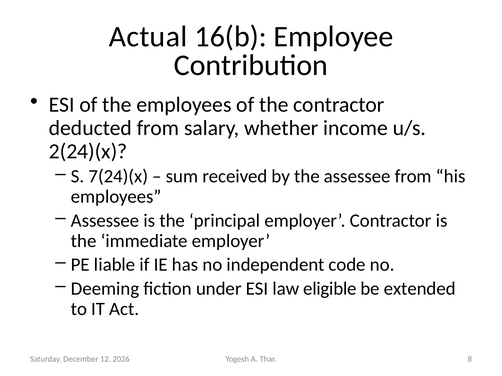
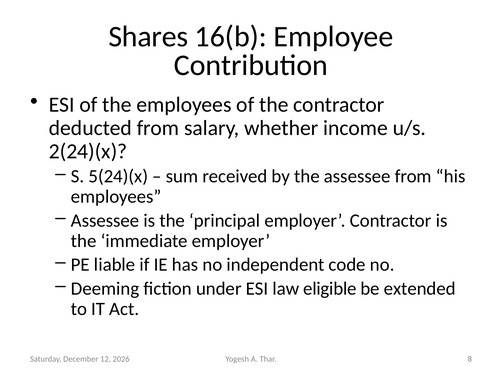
Actual: Actual -> Shares (148, 37)
7(24)(x: 7(24)(x -> 5(24)(x (118, 177)
